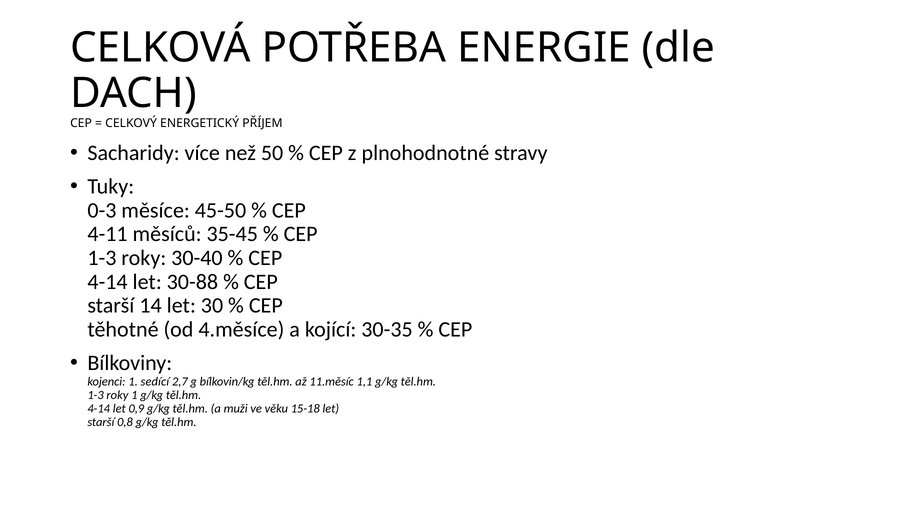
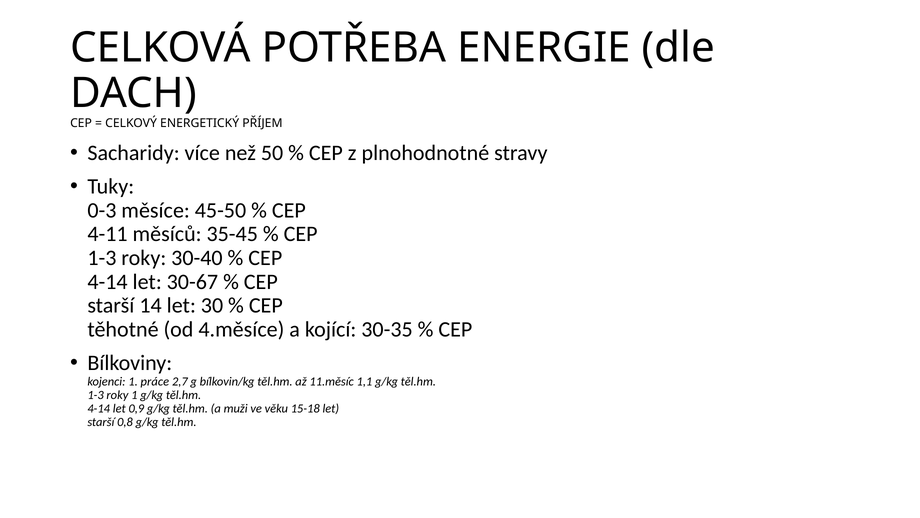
30-88: 30-88 -> 30-67 (192, 282)
sedící: sedící -> práce (155, 381)
